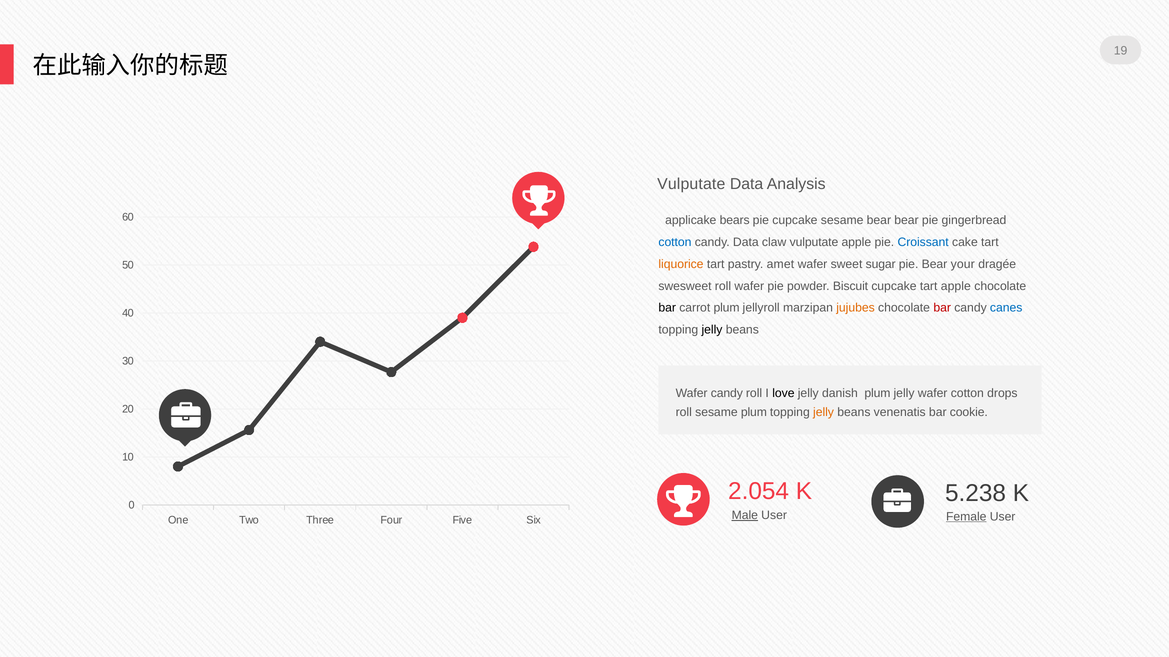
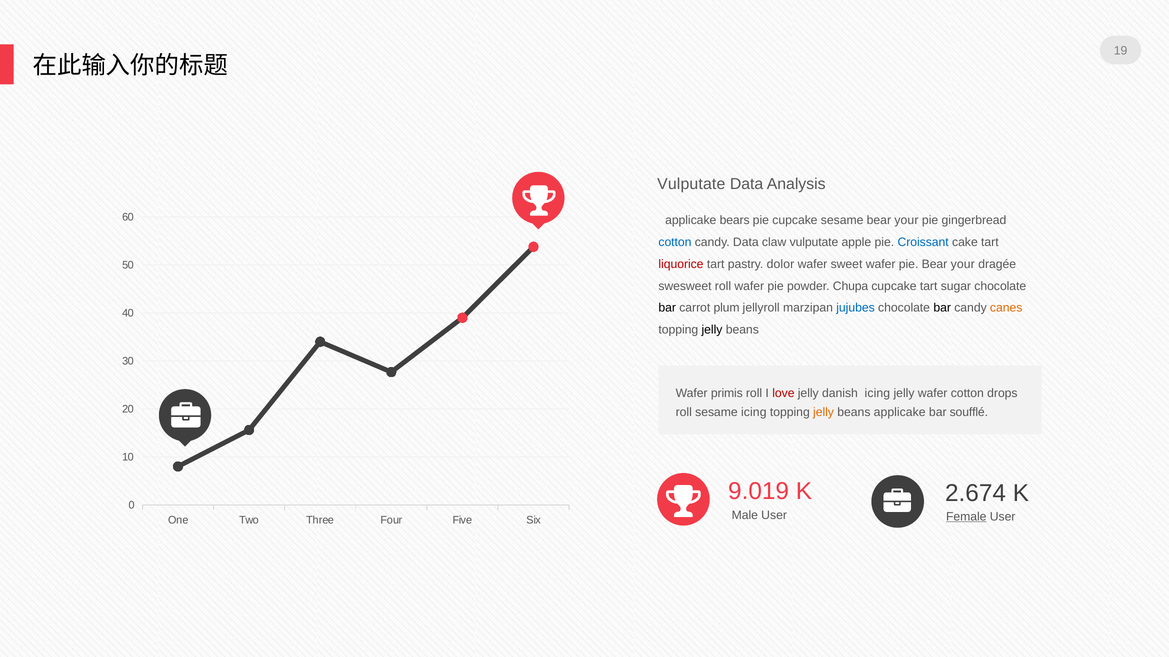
bear: bear -> your (906, 220)
liquorice colour: orange -> red (681, 264)
amet: amet -> dolor (780, 264)
sweet sugar: sugar -> wafer (881, 264)
Biscuit: Biscuit -> Chupa (851, 286)
tart apple: apple -> sugar (956, 286)
jujubes colour: orange -> blue (856, 308)
bar colour: red -> black (942, 308)
canes colour: blue -> orange (1006, 308)
Wafer candy: candy -> primis (727, 394)
love colour: black -> red (783, 394)
danish plum: plum -> icing (877, 394)
sesame plum: plum -> icing (754, 413)
beans venenatis: venenatis -> applicake (900, 413)
cookie: cookie -> soufflé (969, 413)
2.054: 2.054 -> 9.019 (759, 492)
5.238: 5.238 -> 2.674 (976, 494)
Male underline: present -> none (745, 516)
